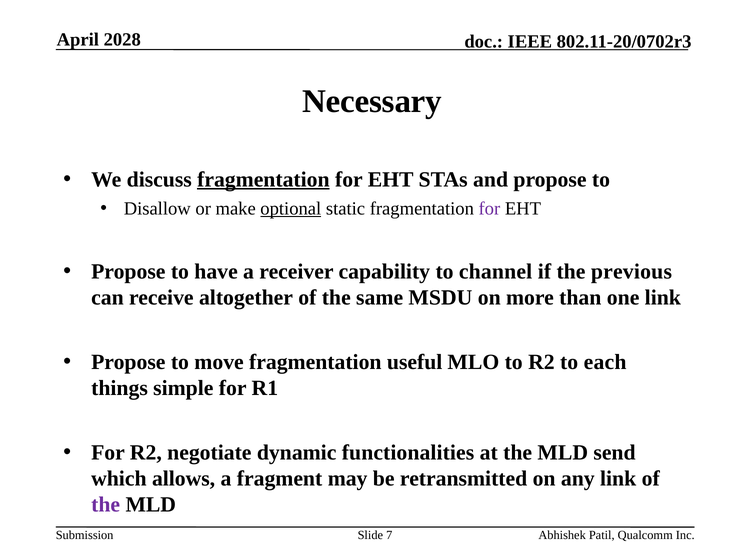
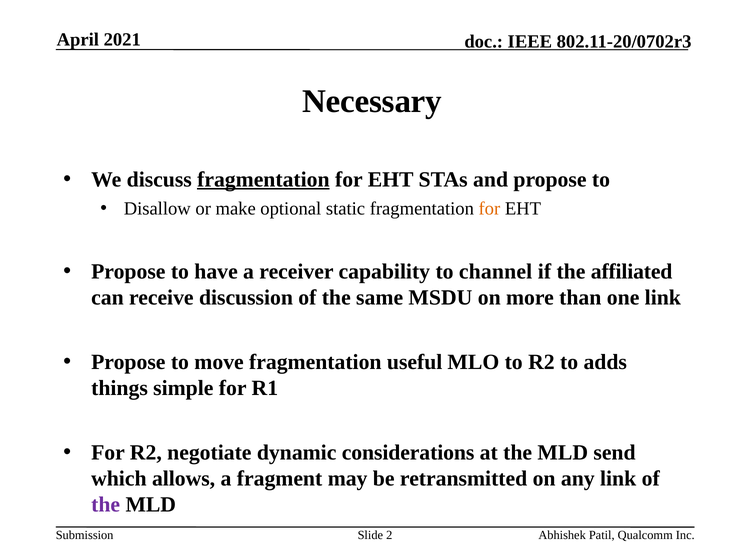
2028: 2028 -> 2021 (122, 39)
optional underline: present -> none (291, 209)
for colour: purple -> orange (489, 209)
previous: previous -> affiliated (632, 271)
altogether: altogether -> discussion (246, 297)
each: each -> adds (605, 362)
functionalities: functionalities -> considerations (408, 453)
7: 7 -> 2 (389, 535)
